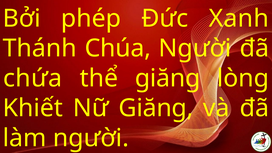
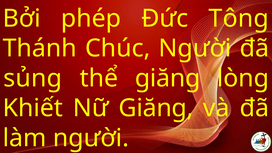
Xanh: Xanh -> Tông (239, 18)
Chúa: Chúa -> Chúc (118, 48)
chứa: chứa -> sủng (33, 78)
